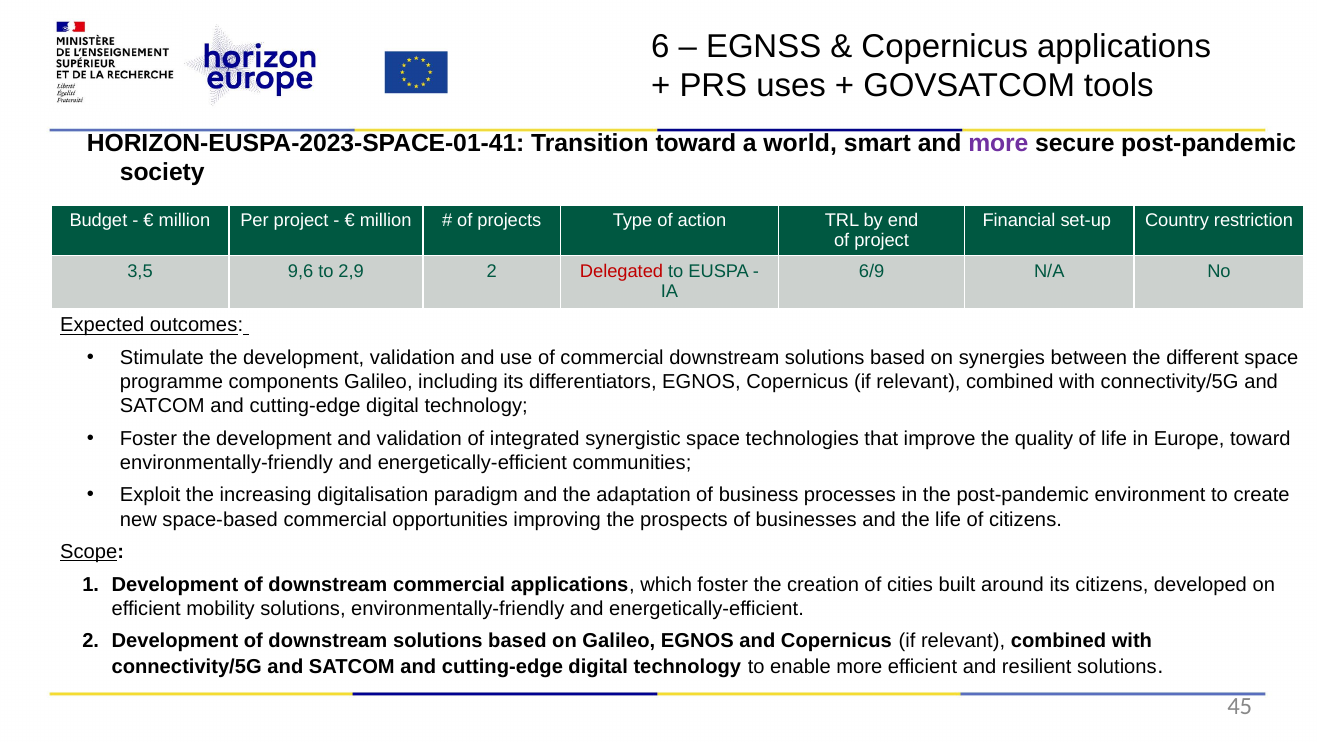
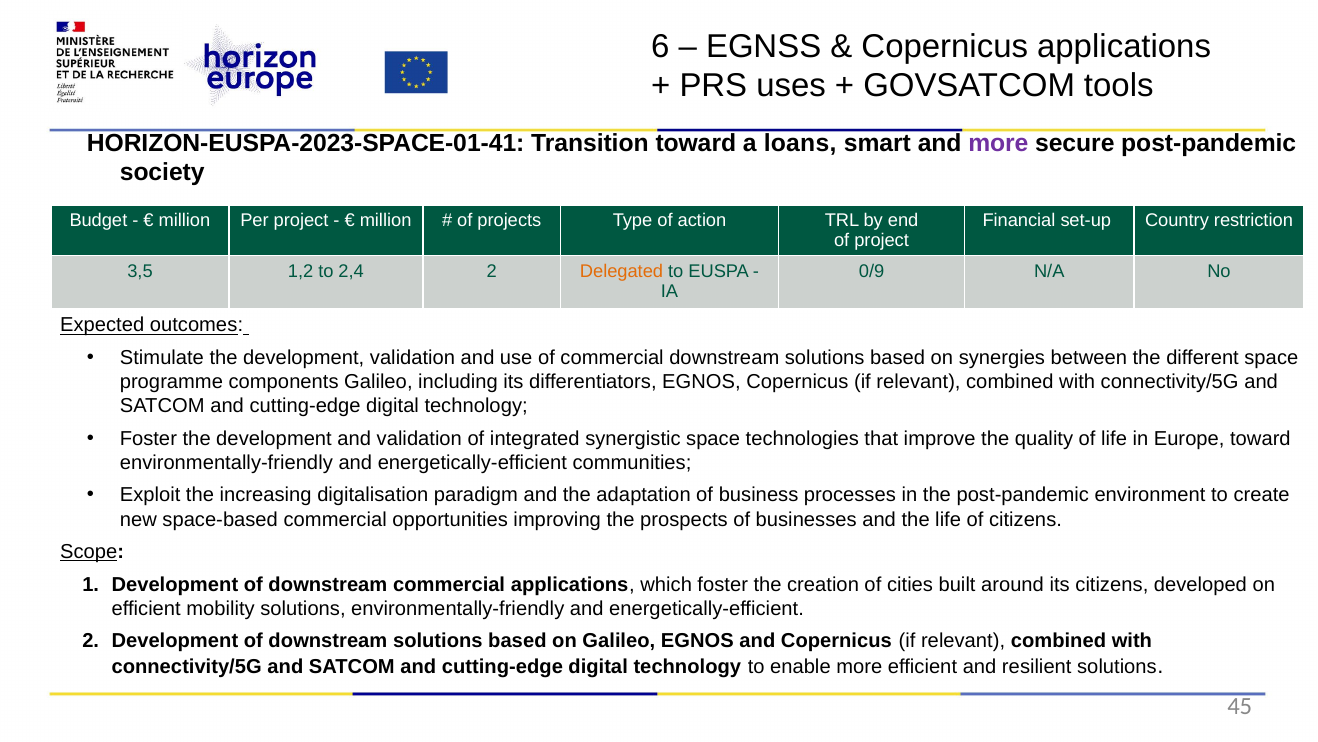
world: world -> loans (800, 143)
9,6: 9,6 -> 1,2 (301, 271)
2,9: 2,9 -> 2,4 (351, 271)
Delegated colour: red -> orange (622, 271)
6/9: 6/9 -> 0/9 (872, 271)
